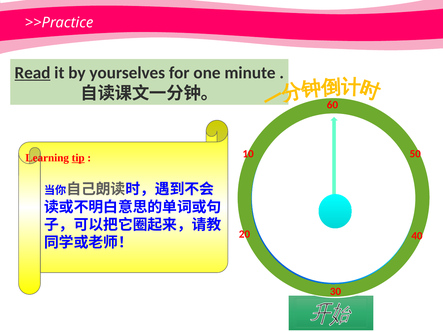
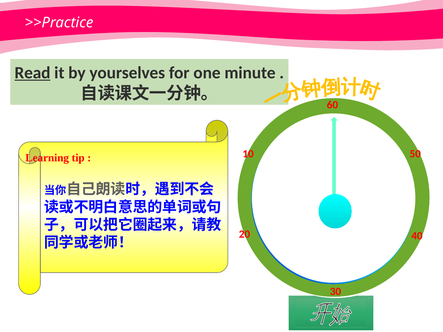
tip underline: present -> none (78, 158)
